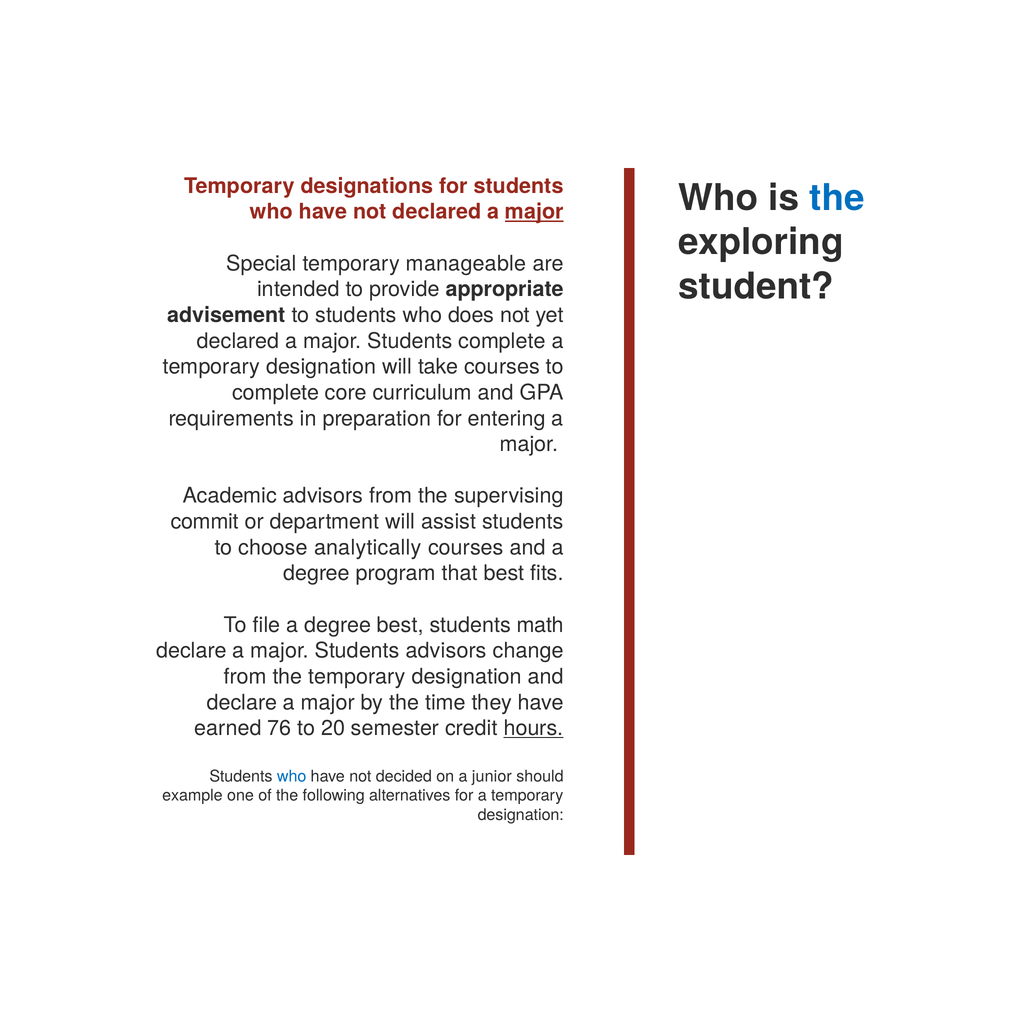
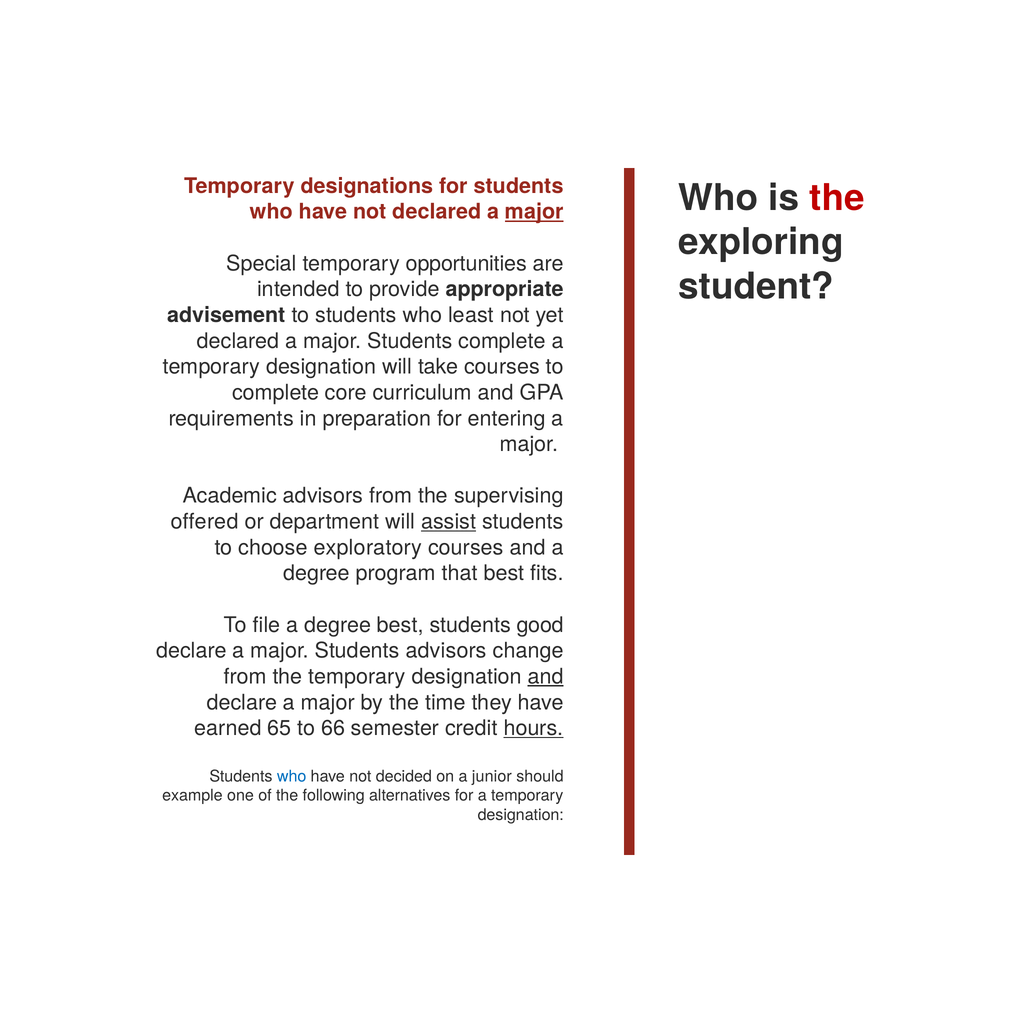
the colour: blue -> red (837, 198)
manageable: manageable -> opportunities (466, 264)
does: does -> least (471, 315)
commit: commit -> offered (205, 522)
assist underline: none -> present (449, 522)
analytically: analytically -> exploratory (368, 548)
math: math -> good (540, 625)
and underline: none -> present (546, 677)
76: 76 -> 65 (279, 728)
20: 20 -> 66 (333, 728)
